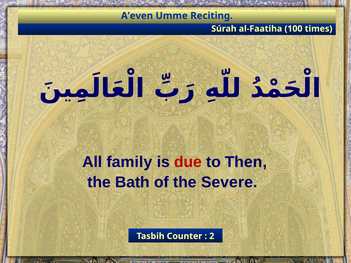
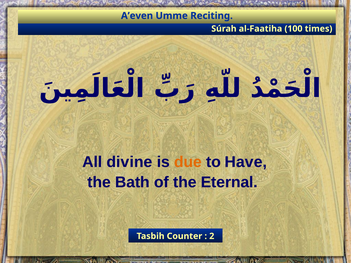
family: family -> divine (129, 162)
due colour: red -> orange (188, 162)
Then: Then -> Have (246, 162)
Severe: Severe -> Eternal (229, 182)
